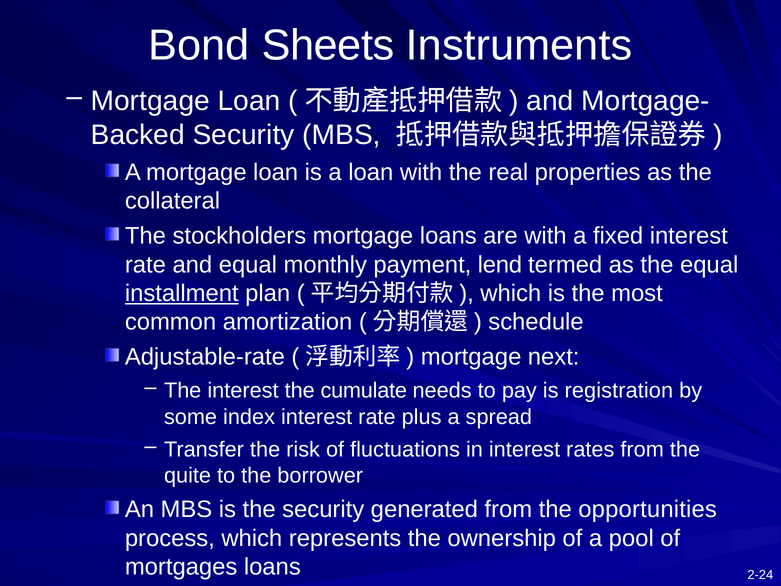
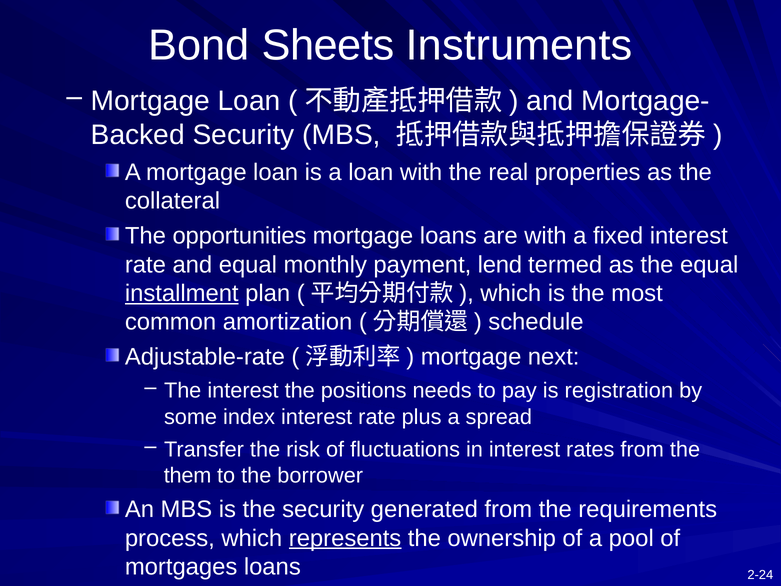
stockholders: stockholders -> opportunities (239, 236)
cumulate: cumulate -> positions (364, 391)
quite: quite -> them (188, 475)
opportunities: opportunities -> requirements (648, 509)
represents underline: none -> present (345, 538)
